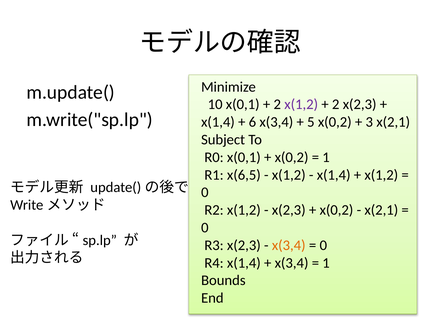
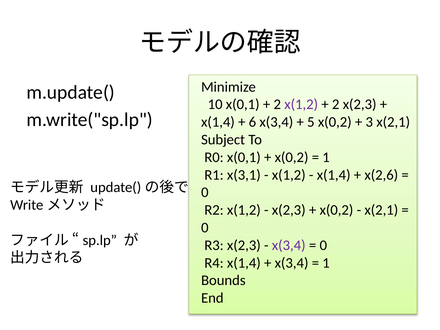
x(6,5: x(6,5 -> x(3,1 (244, 175)
x(1,2: x(1,2 -> x(2,6 (381, 175)
x(3,4 colour: orange -> purple (289, 245)
